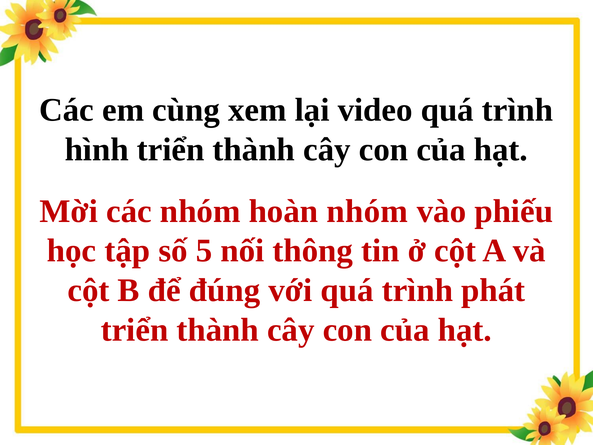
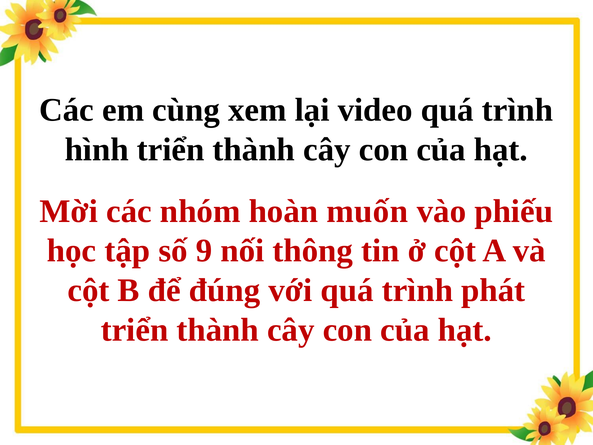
hoàn nhóm: nhóm -> muốn (367, 211)
5: 5 -> 9 (204, 251)
